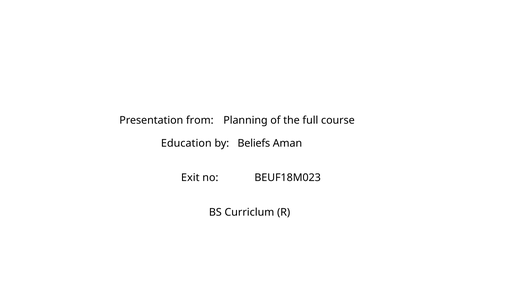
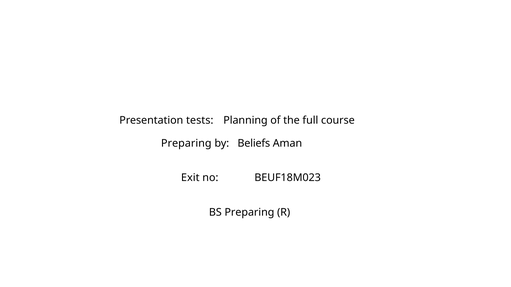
from: from -> tests (200, 121)
Education: Education -> Preparing (186, 144)
BS Curriclum: Curriclum -> Preparing (249, 213)
